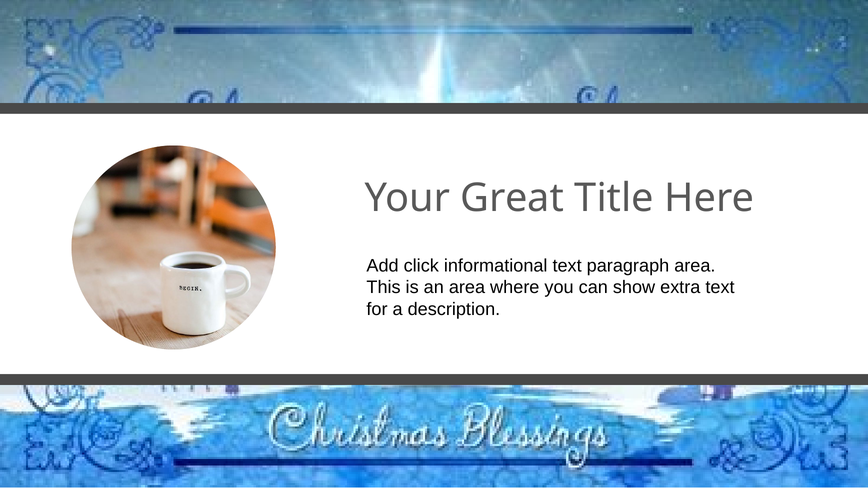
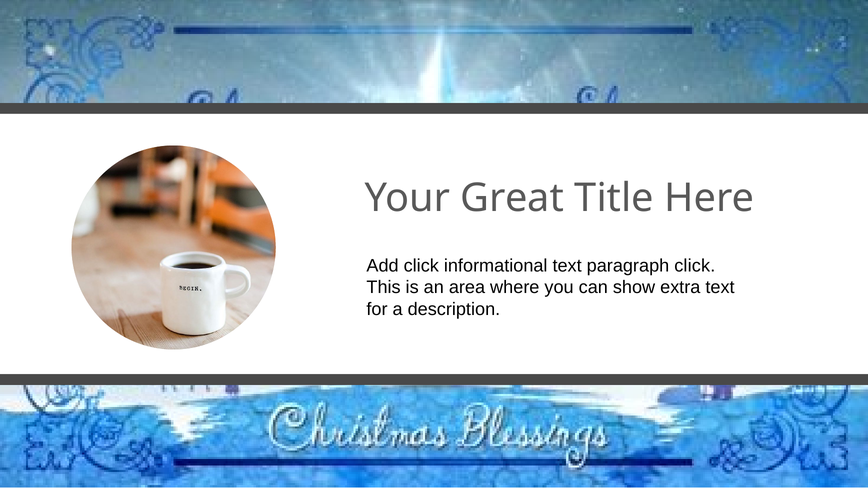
paragraph area: area -> click (695, 266)
